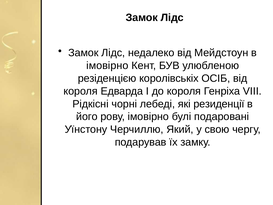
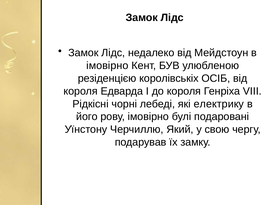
резиденції: резиденції -> електрику (219, 104)
